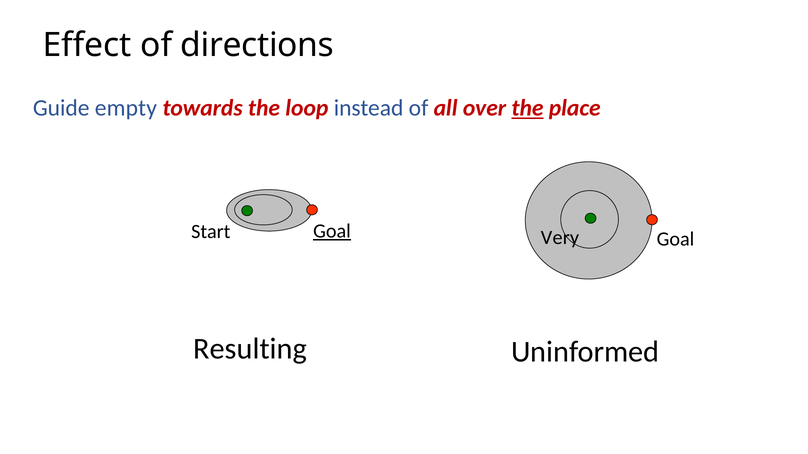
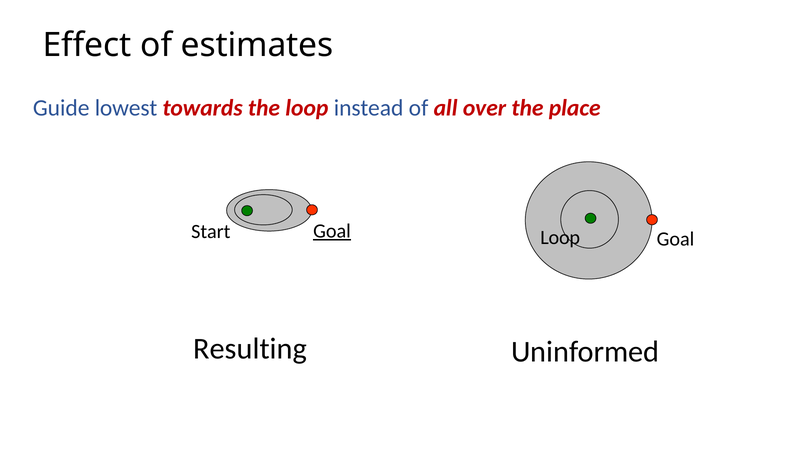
directions: directions -> estimates (257, 45)
empty: empty -> lowest (126, 108)
the underline: present -> none (527, 108)
Very: Very -> Loop (560, 238)
